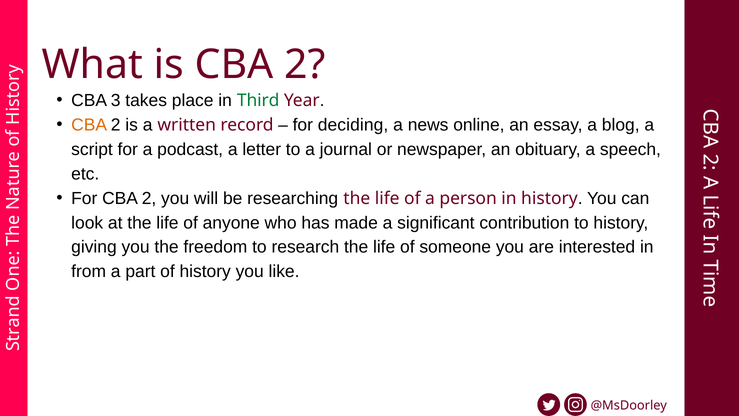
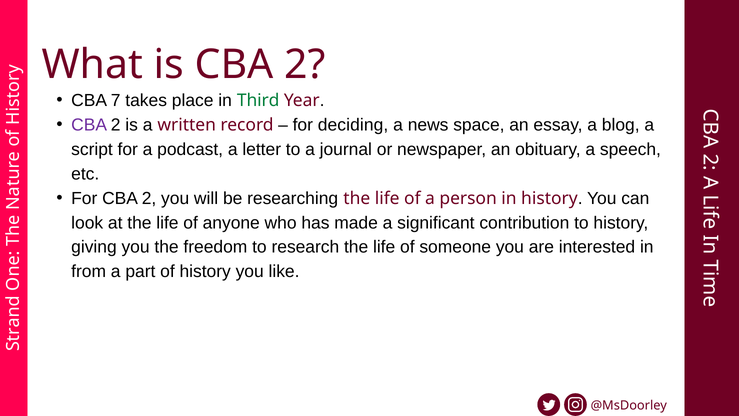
3: 3 -> 7 (116, 100)
CBA colour: orange -> purple (89, 125)
online: online -> space (479, 125)
